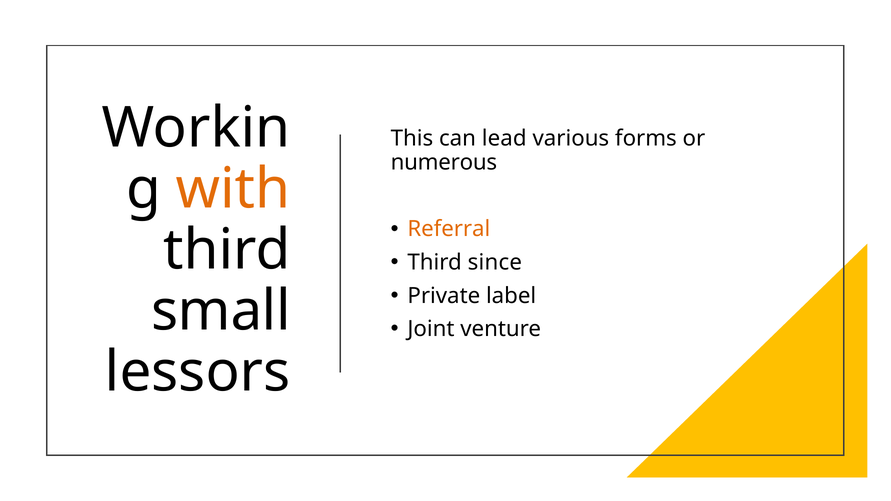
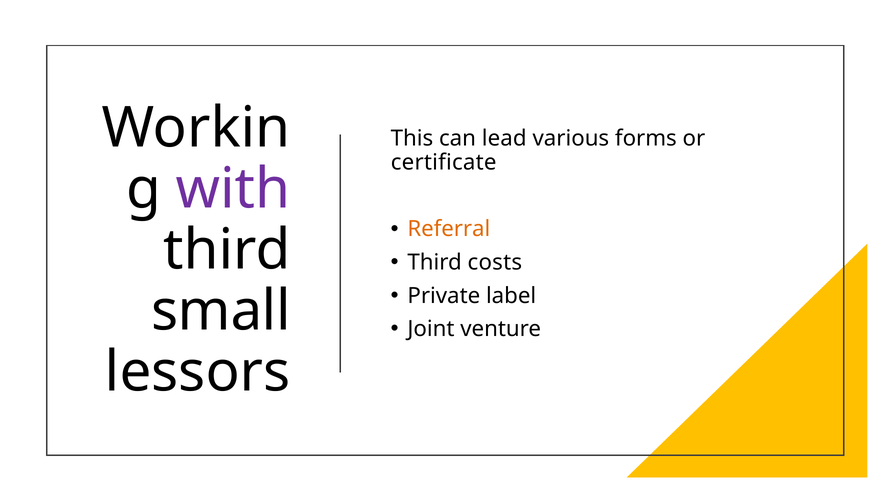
numerous: numerous -> certificate (444, 162)
with colour: orange -> purple (233, 189)
since: since -> costs (495, 262)
